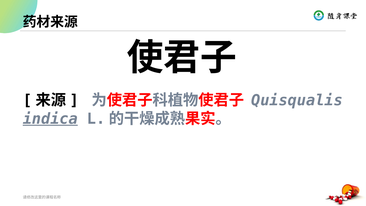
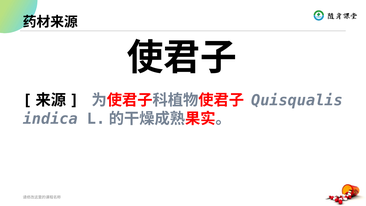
indica underline: present -> none (50, 119)
